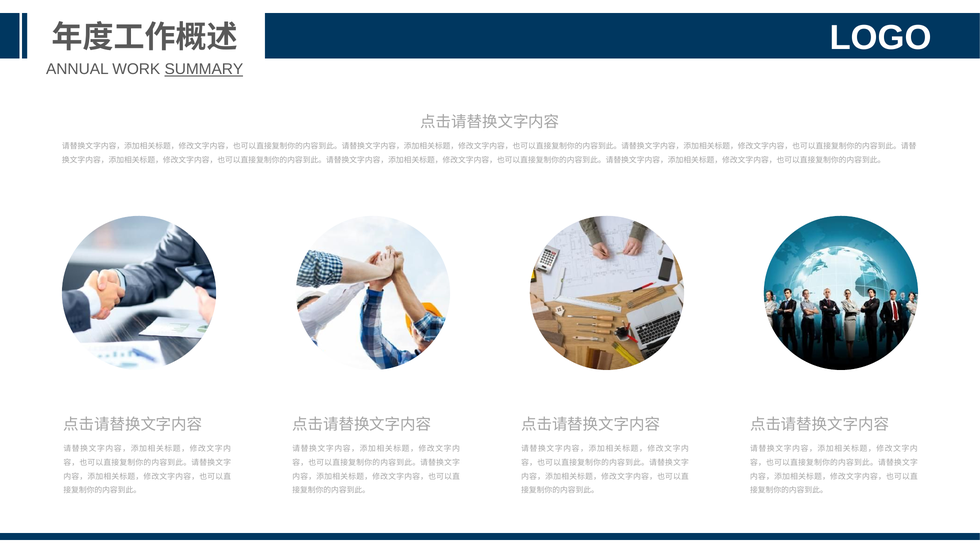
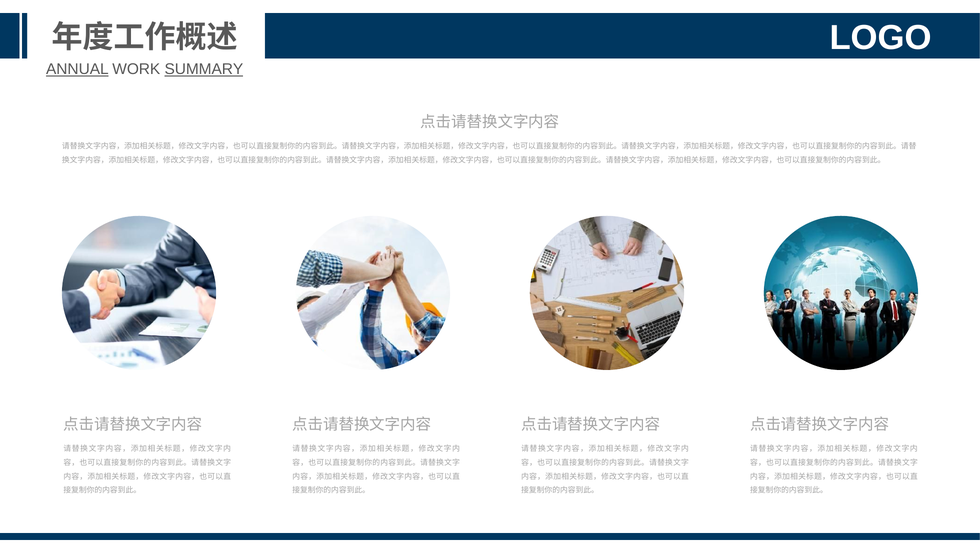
ANNUAL underline: none -> present (77, 69)
